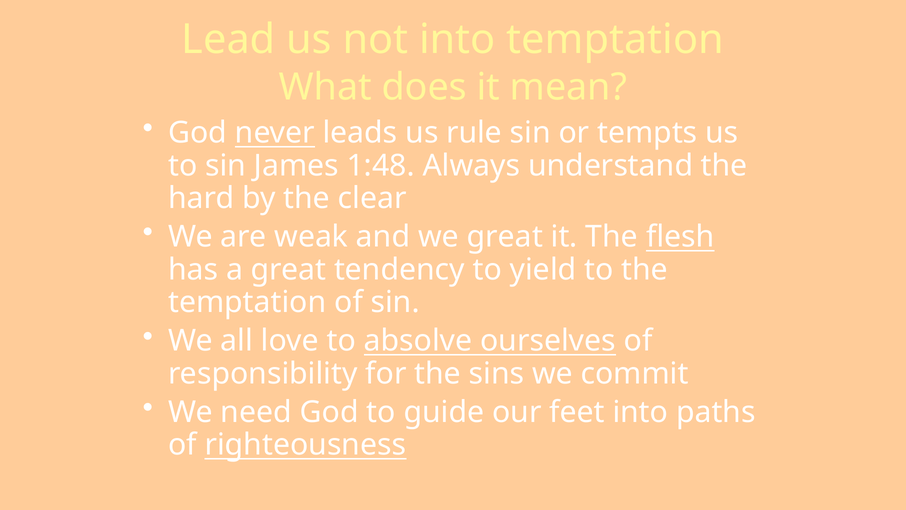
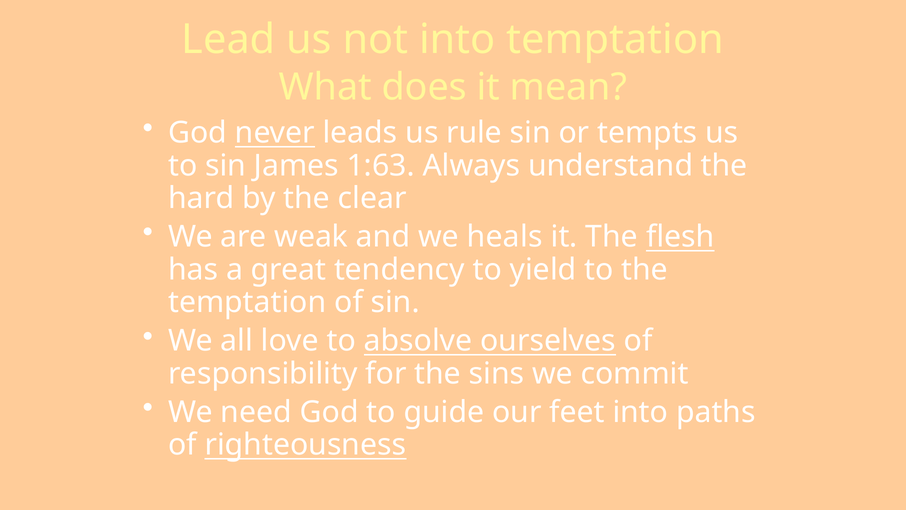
1:48: 1:48 -> 1:63 (381, 165)
we great: great -> heals (505, 237)
